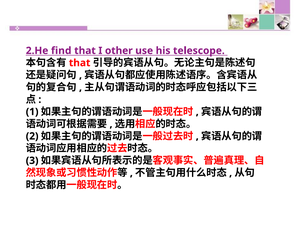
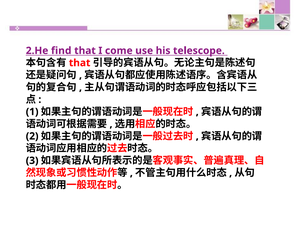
other: other -> come (119, 51)
